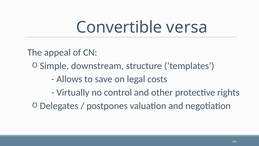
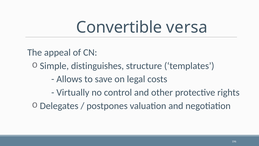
downstream: downstream -> distinguishes (97, 66)
